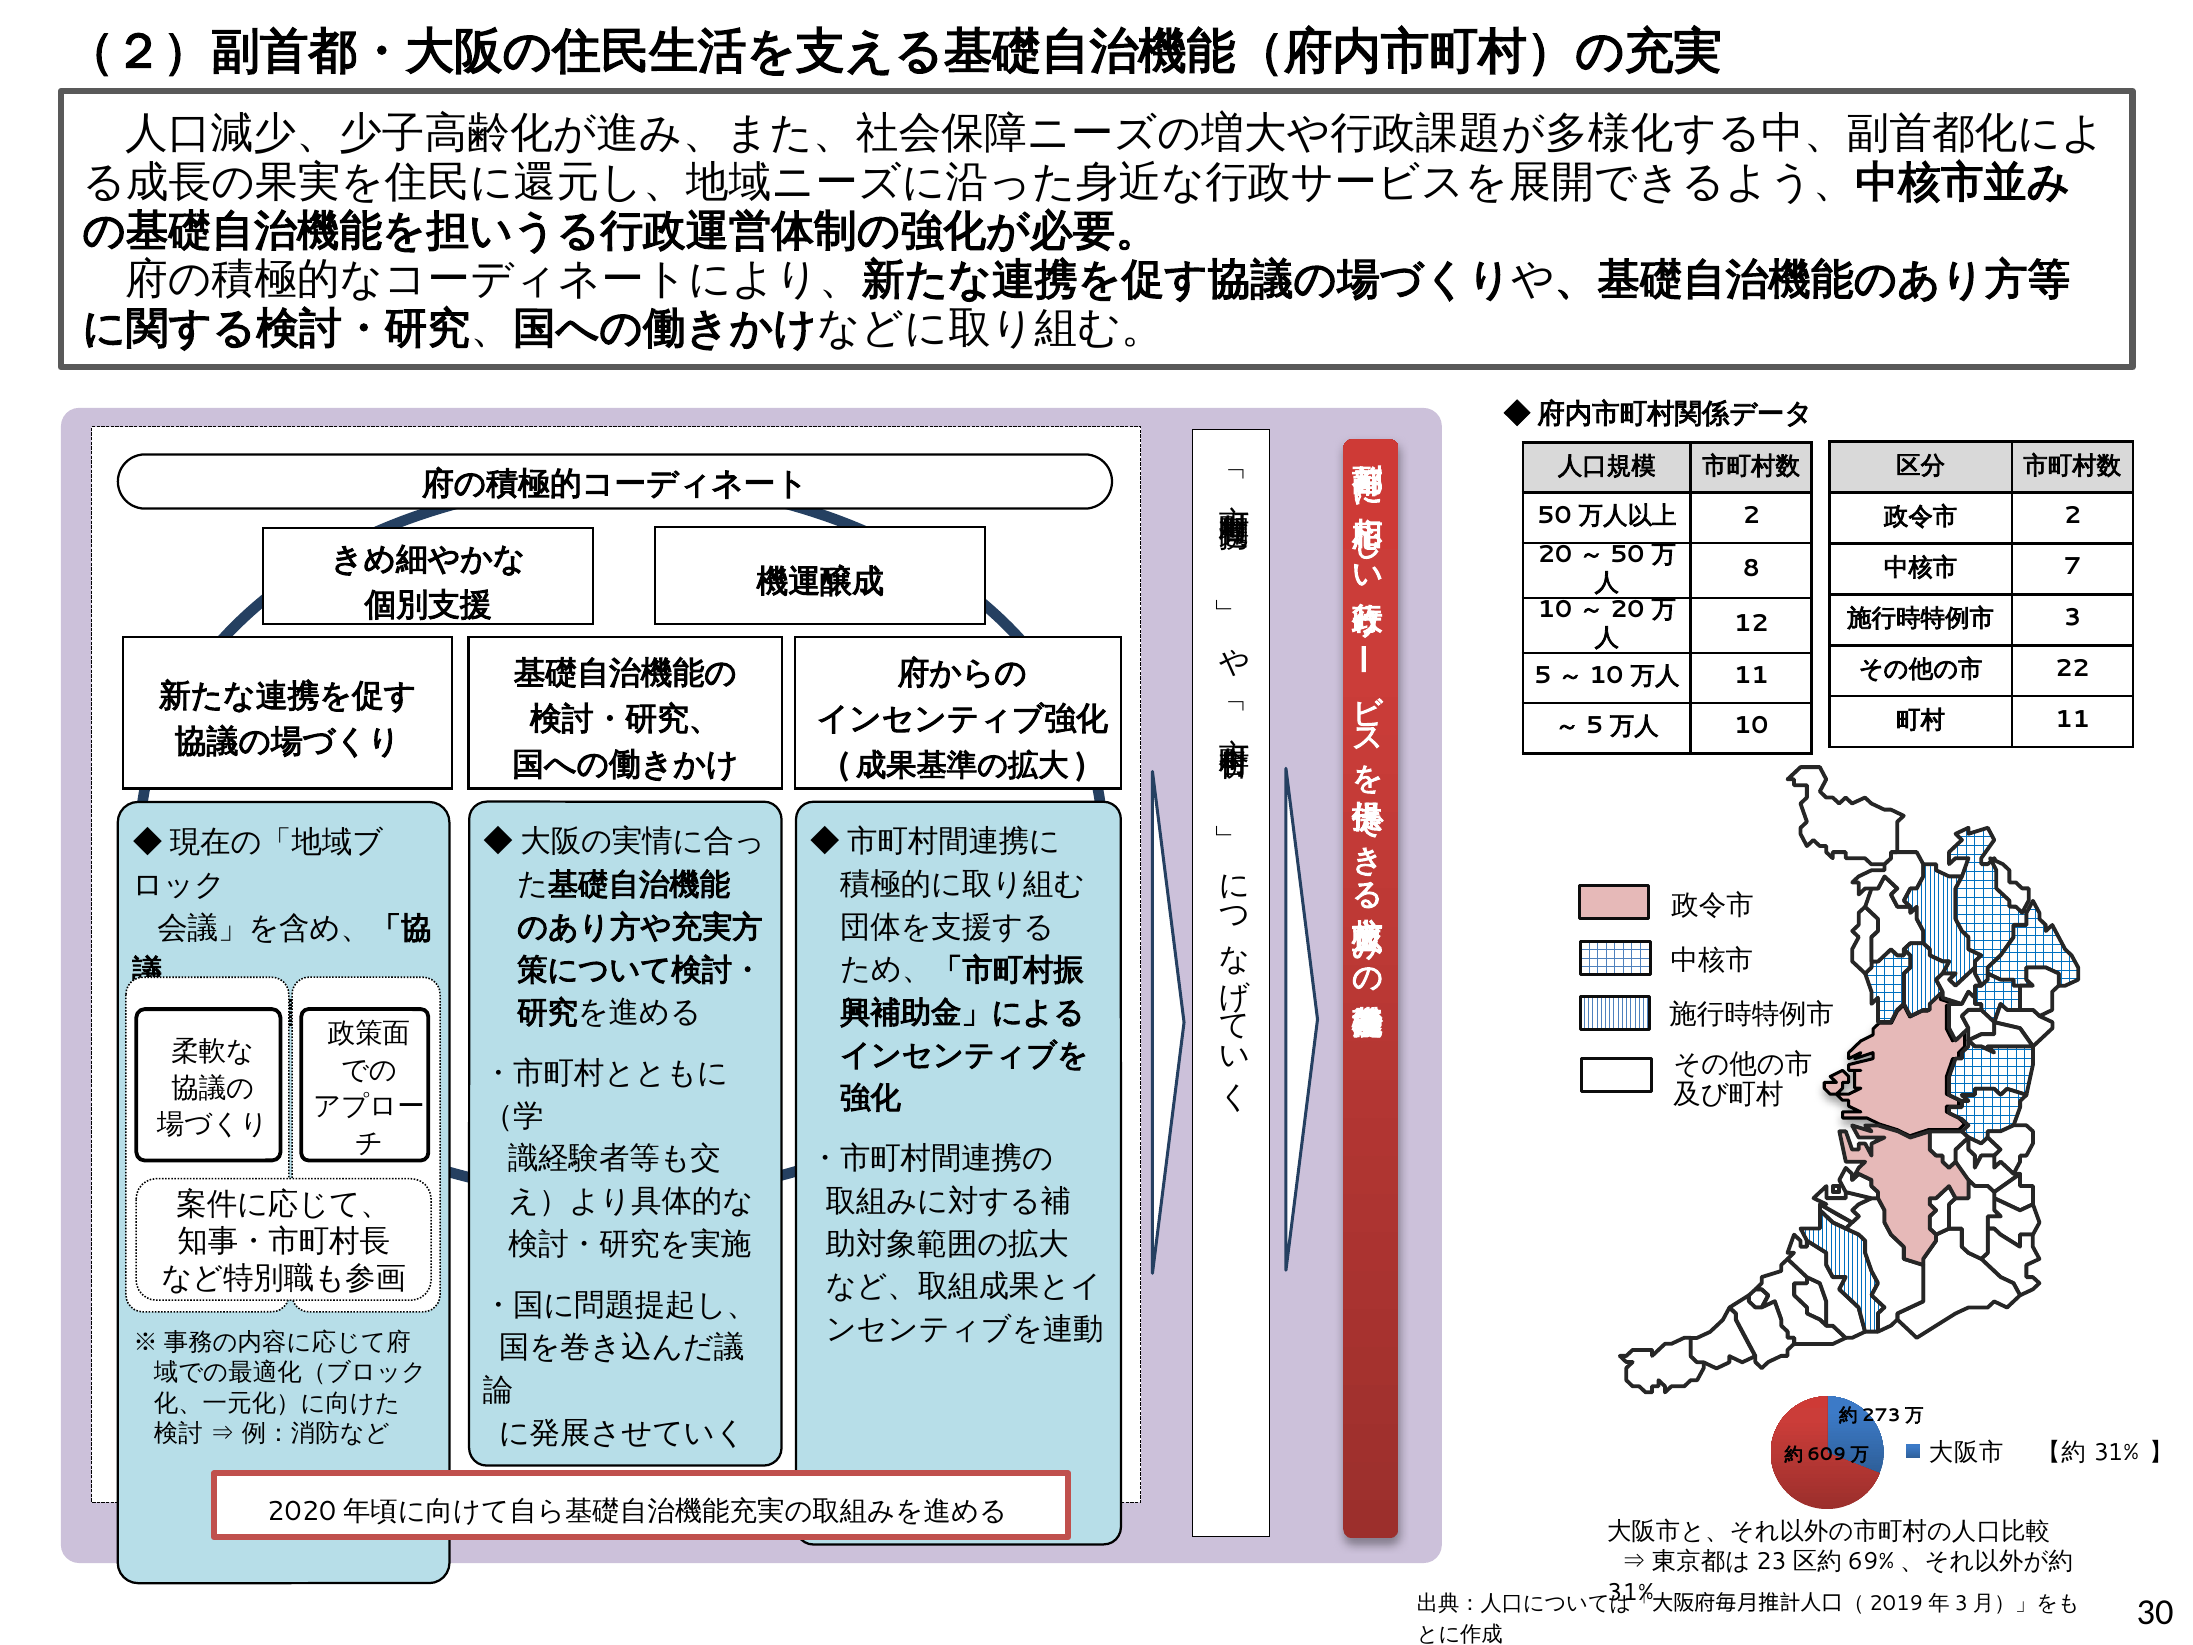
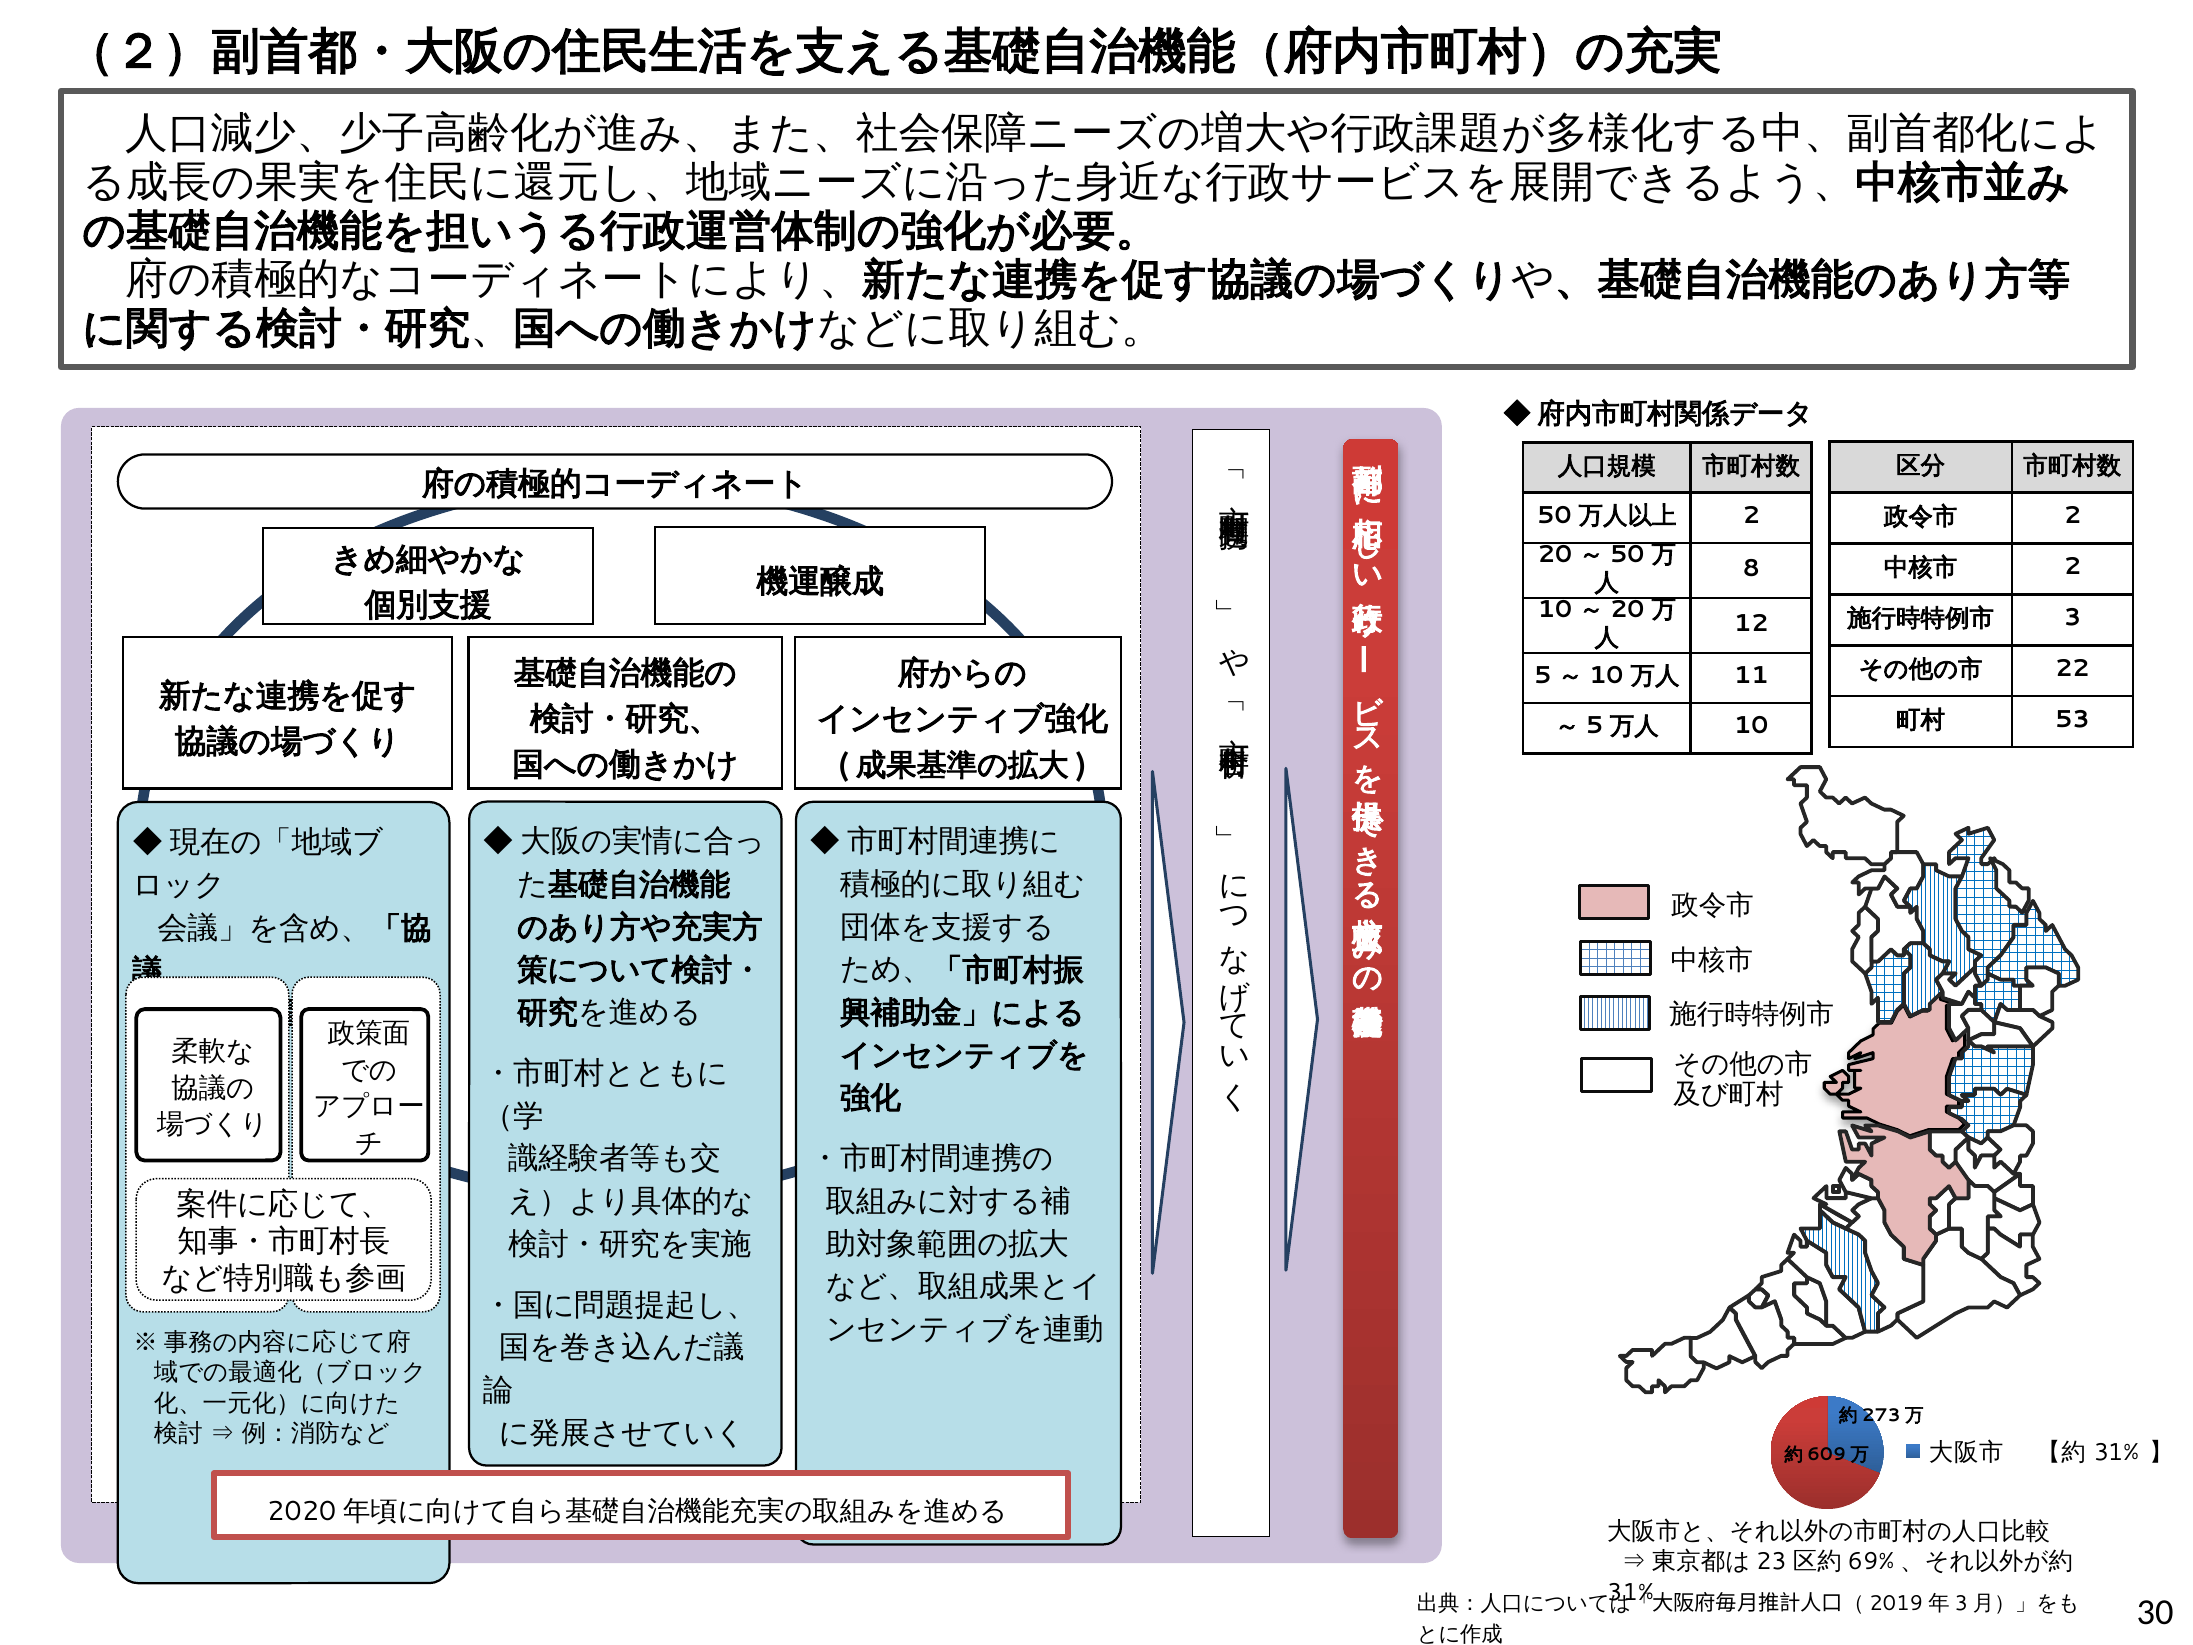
7: 7 -> 2 (2073, 566)
11: 11 -> 53 (2072, 719)
